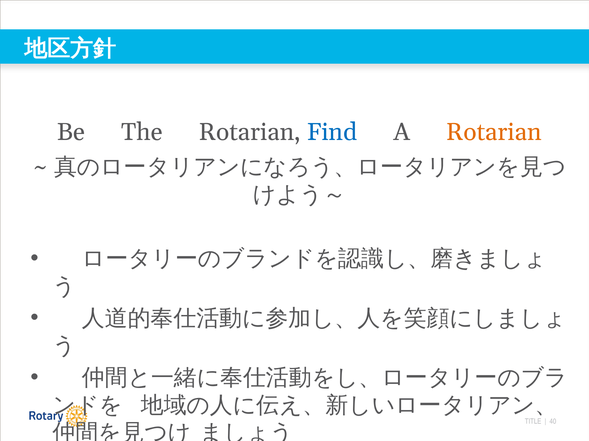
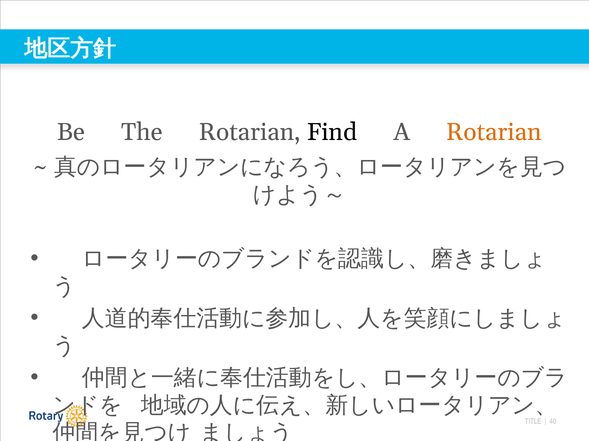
Find colour: blue -> black (332, 132)
